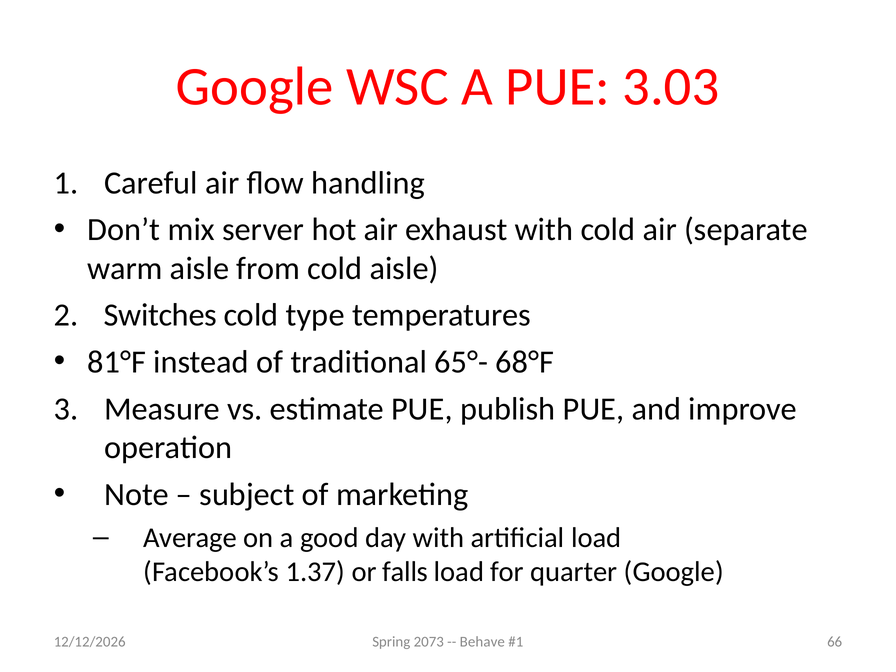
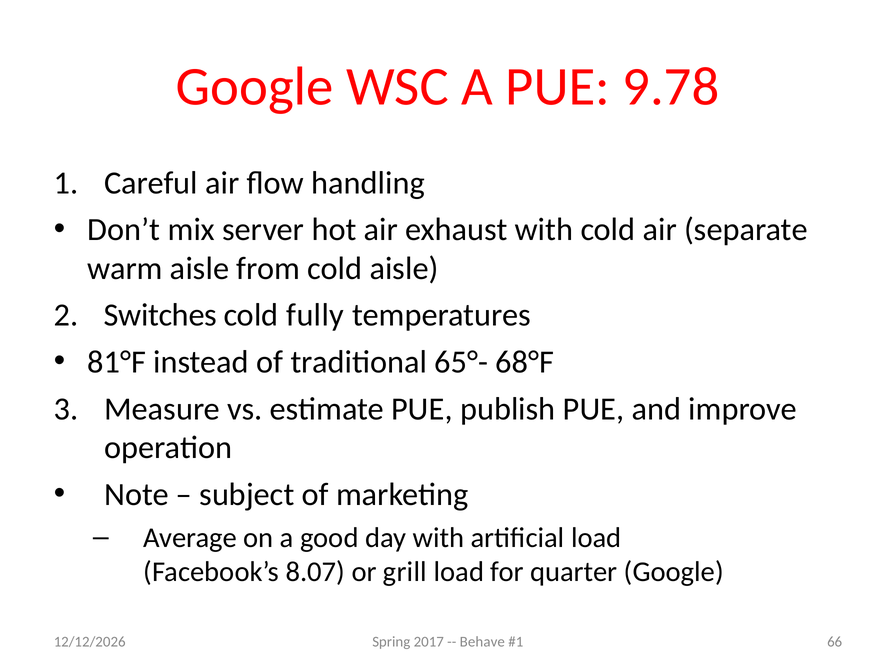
3.03: 3.03 -> 9.78 (671, 87)
type: type -> fully (315, 315)
1.37: 1.37 -> 8.07 (315, 572)
falls: falls -> grill (405, 572)
2073: 2073 -> 2017 (429, 642)
